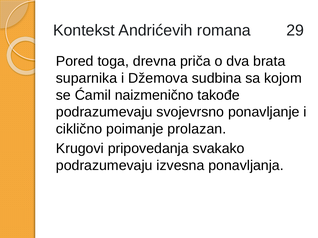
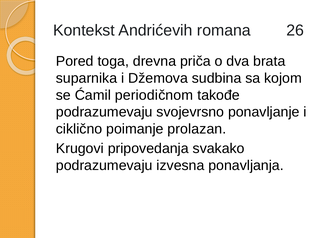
29: 29 -> 26 (295, 31)
naizmenično: naizmenično -> periodičnom (154, 95)
